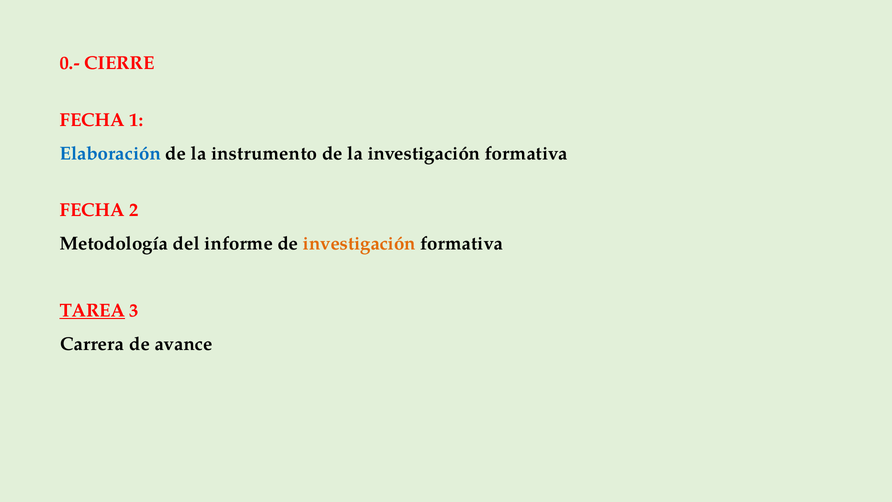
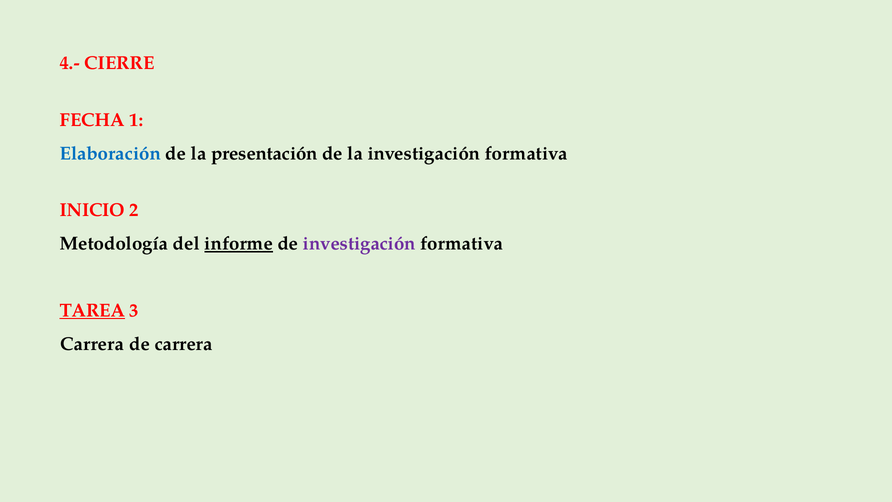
0.-: 0.- -> 4.- (70, 63)
instrumento: instrumento -> presentación (264, 153)
FECHA: FECHA -> INICIO (92, 210)
informe underline: none -> present (239, 244)
investigación colour: orange -> purple (359, 244)
de avance: avance -> carrera (184, 344)
